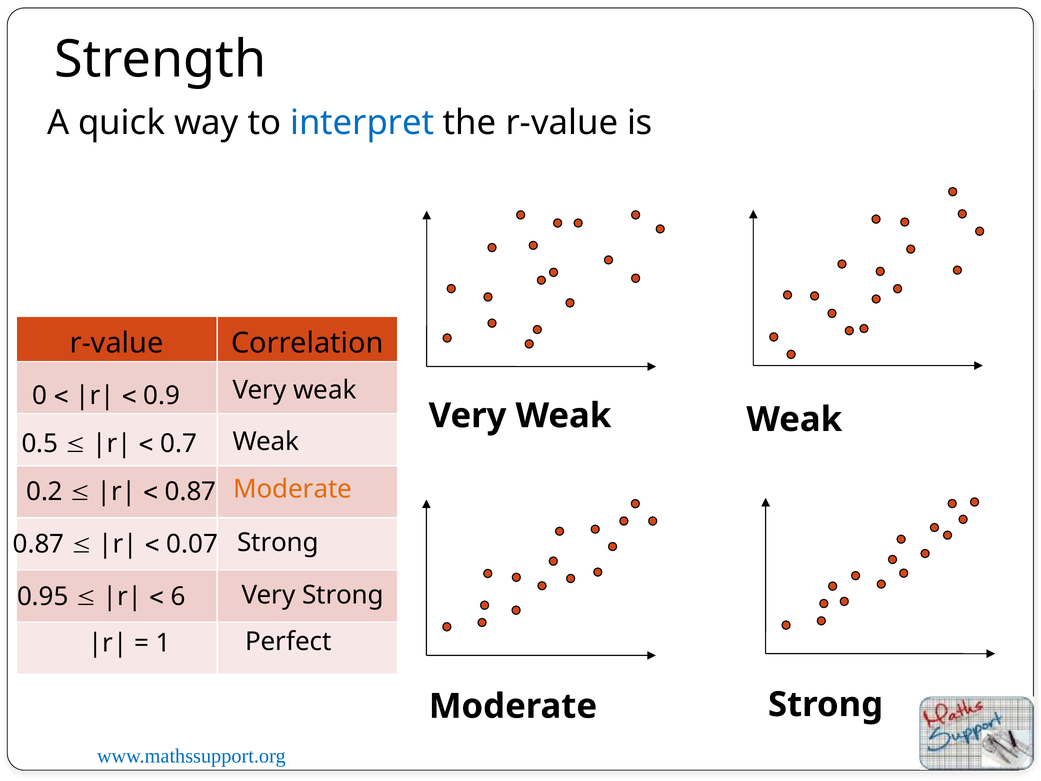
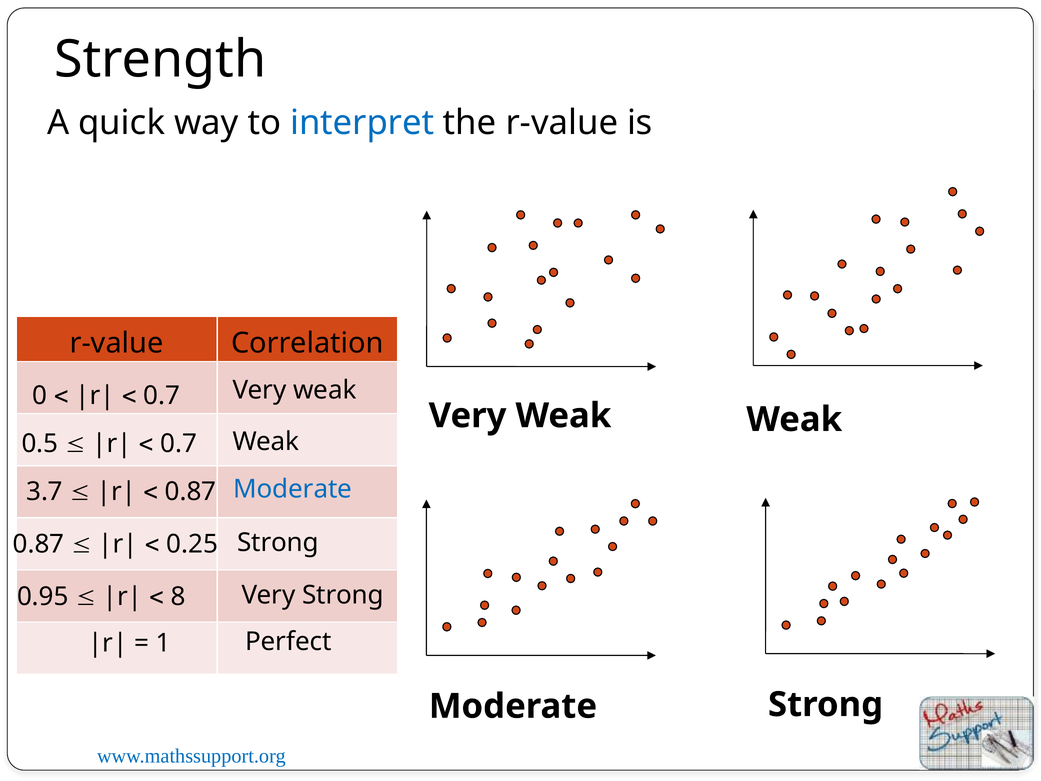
0.9: 0.9 -> 0.7 (162, 396)
Moderate colour: orange -> blue (293, 489)
0.2: 0.2 -> 3.7 (45, 491)
0.07: 0.07 -> 0.25 (192, 544)
6: 6 -> 8 (178, 597)
